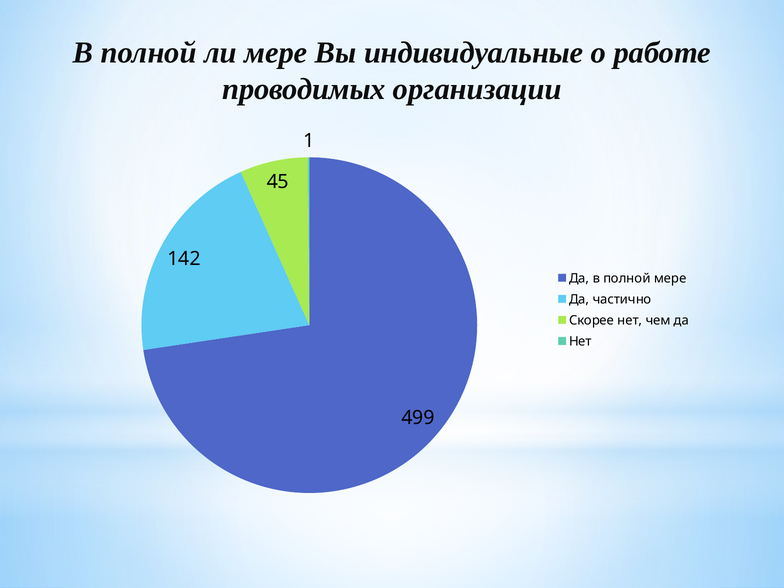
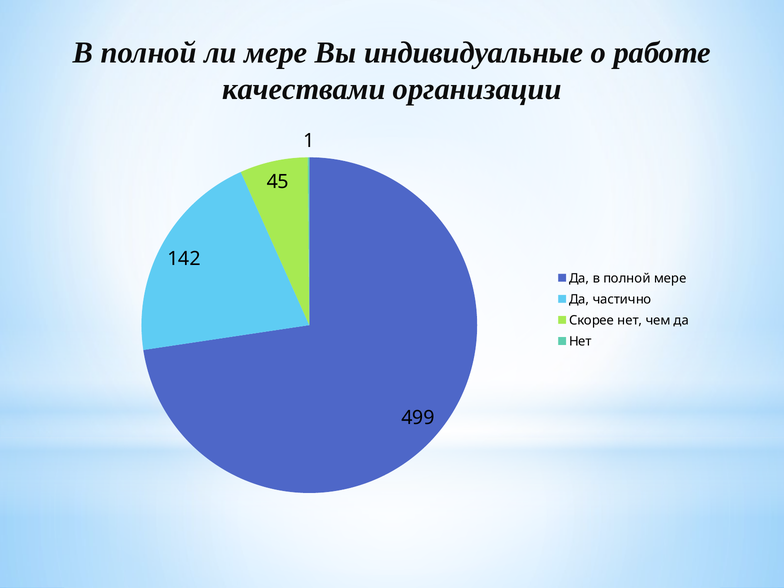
проводимых: проводимых -> качествами (304, 89)
